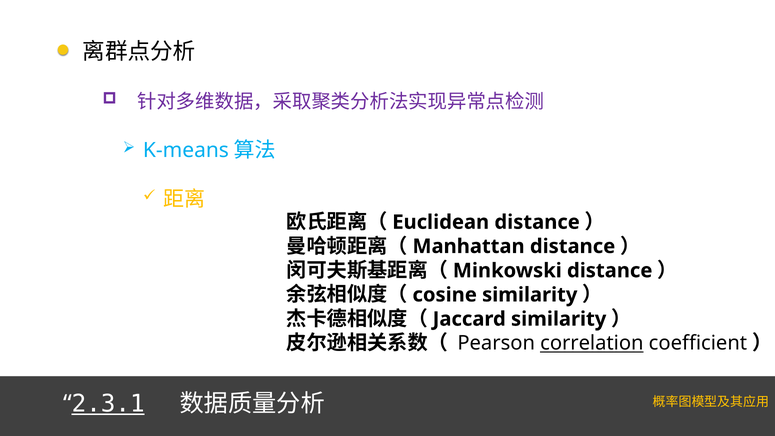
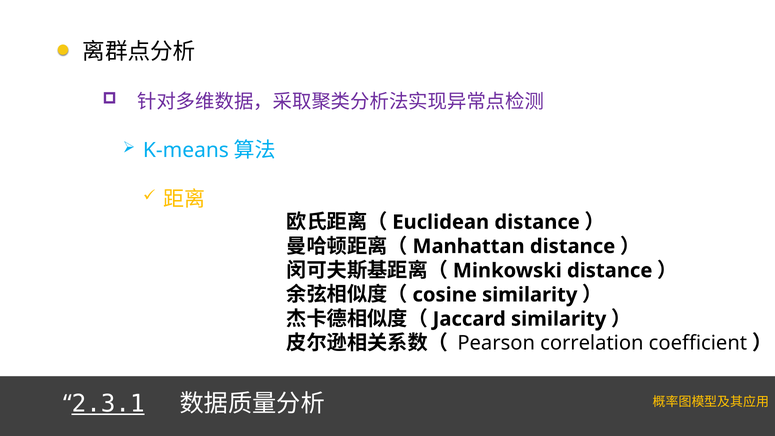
correlation underline: present -> none (592, 343)
